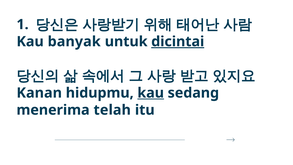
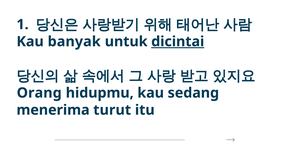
Kanan: Kanan -> Orang (39, 93)
kau underline: present -> none (151, 93)
telah: telah -> turut (112, 110)
